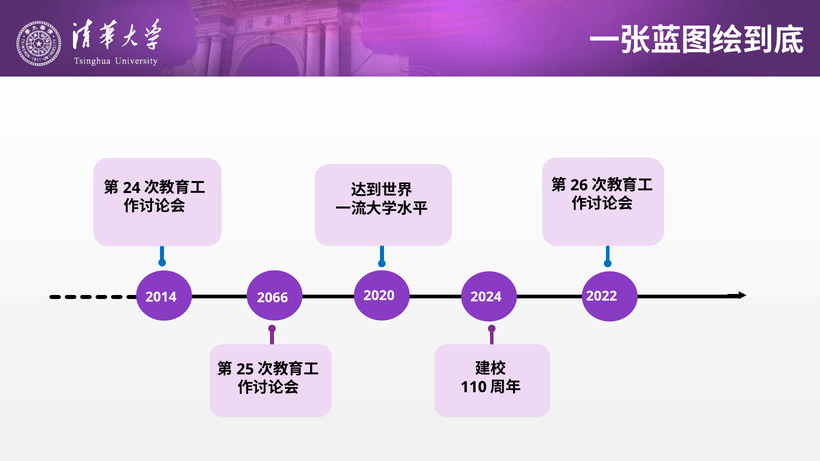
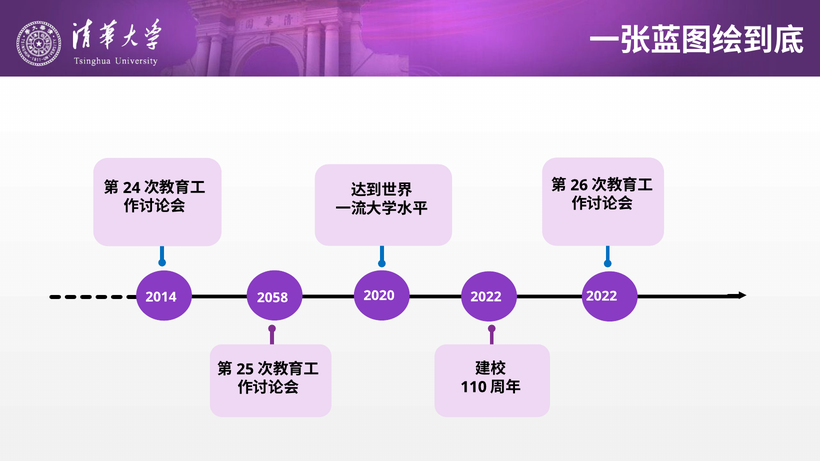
2066: 2066 -> 2058 (273, 298)
2020 2024: 2024 -> 2022 (486, 297)
